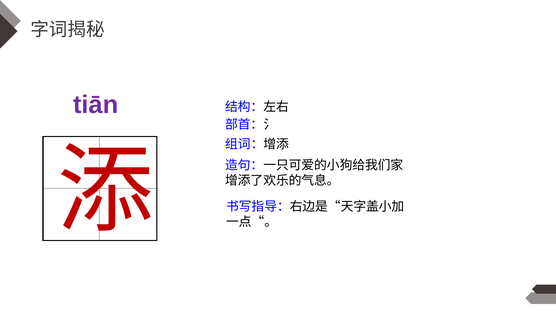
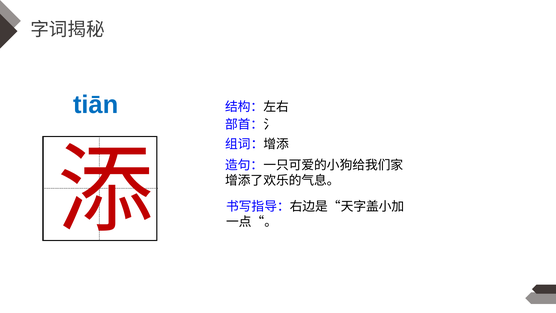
tiān colour: purple -> blue (96, 105)
